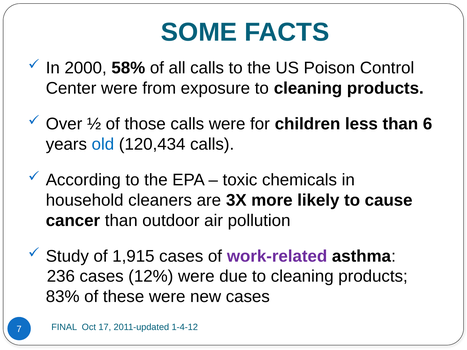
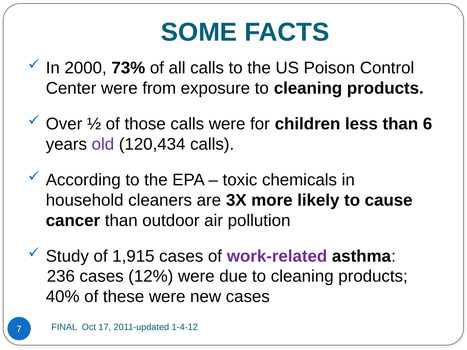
58%: 58% -> 73% (128, 68)
old colour: blue -> purple (103, 144)
83%: 83% -> 40% (63, 297)
